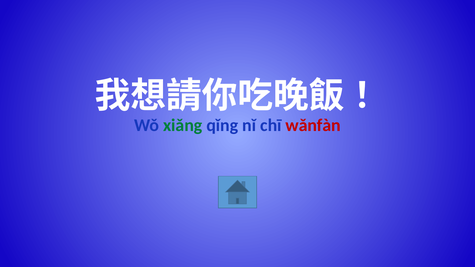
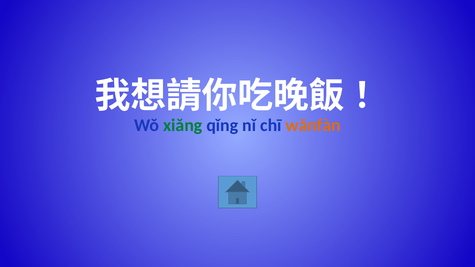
wǎnfàn colour: red -> orange (313, 125)
